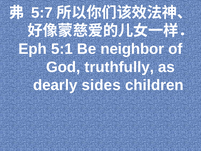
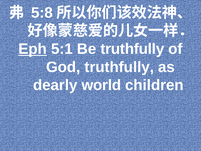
5:7: 5:7 -> 5:8 (42, 13)
Eph underline: none -> present (33, 49)
Be neighbor: neighbor -> truthfully (132, 49)
sides: sides -> world (101, 85)
